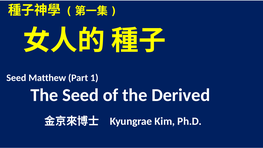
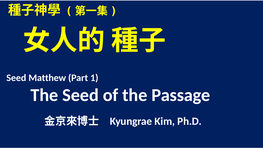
Derived: Derived -> Passage (181, 95)
